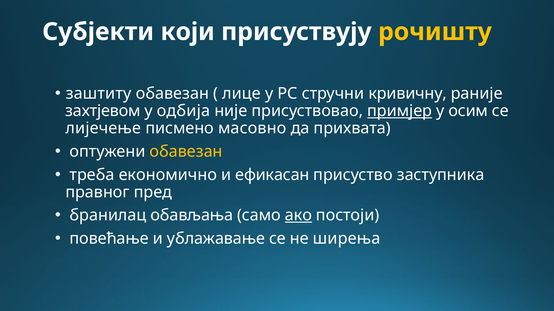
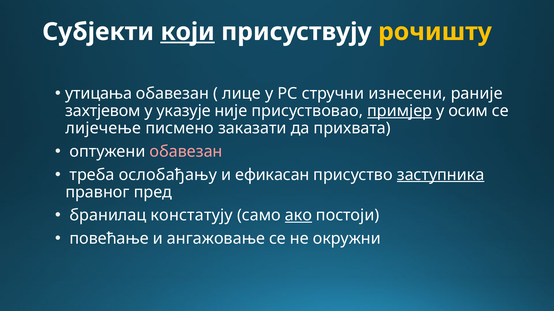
који underline: none -> present (188, 32)
заштиту: заштиту -> утицања (99, 94)
кривичну: кривичну -> изнесени (408, 94)
одбија: одбија -> указује (184, 111)
масовно: масовно -> заказати (252, 129)
обавезан colour: yellow -> pink (186, 152)
економично: економично -> ослобађању (168, 175)
заступника underline: none -> present (441, 175)
обављања: обављања -> констатују (192, 216)
ублажавање: ублажавање -> ангажовање (216, 239)
ширења: ширења -> окружни (347, 239)
